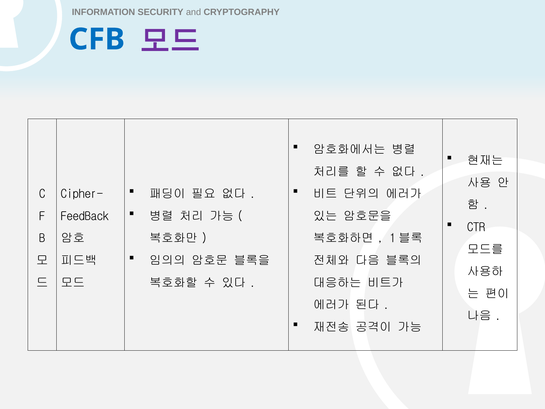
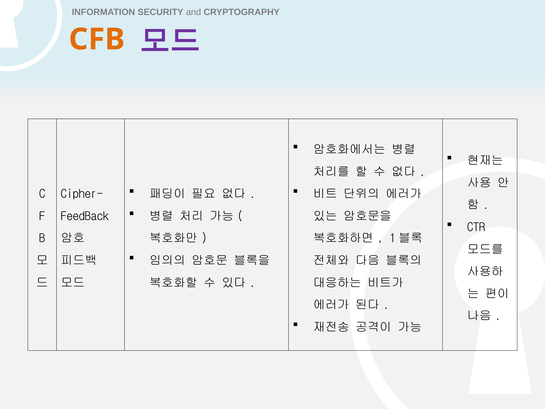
CFB colour: blue -> orange (97, 39)
